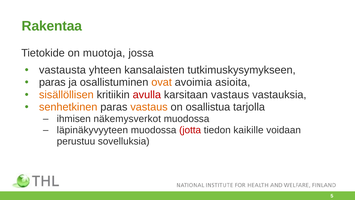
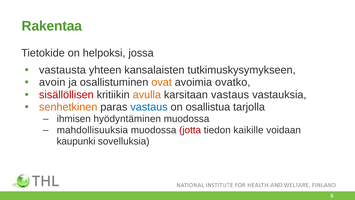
muotoja: muotoja -> helpoksi (104, 53)
paras: paras -> avoin (52, 82)
asioita: asioita -> ovatko (233, 82)
sisällöllisen colour: orange -> red (66, 95)
avulla colour: red -> orange (147, 95)
vastaus colour: orange -> blue (149, 107)
näkemysverkot: näkemysverkot -> hyödyntäminen (127, 119)
läpinäkyvyyteen: läpinäkyvyyteen -> mahdollisuuksia (92, 130)
perustuu: perustuu -> kaupunki (76, 141)
